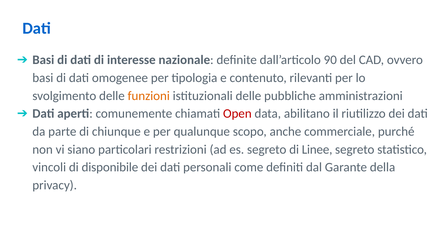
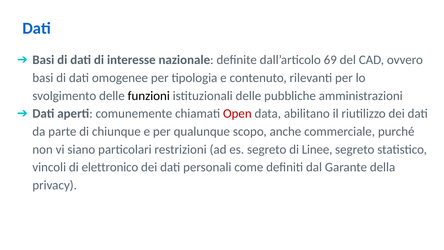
90: 90 -> 69 (330, 60)
funzioni colour: orange -> black (149, 96)
disponibile: disponibile -> elettronico (110, 167)
